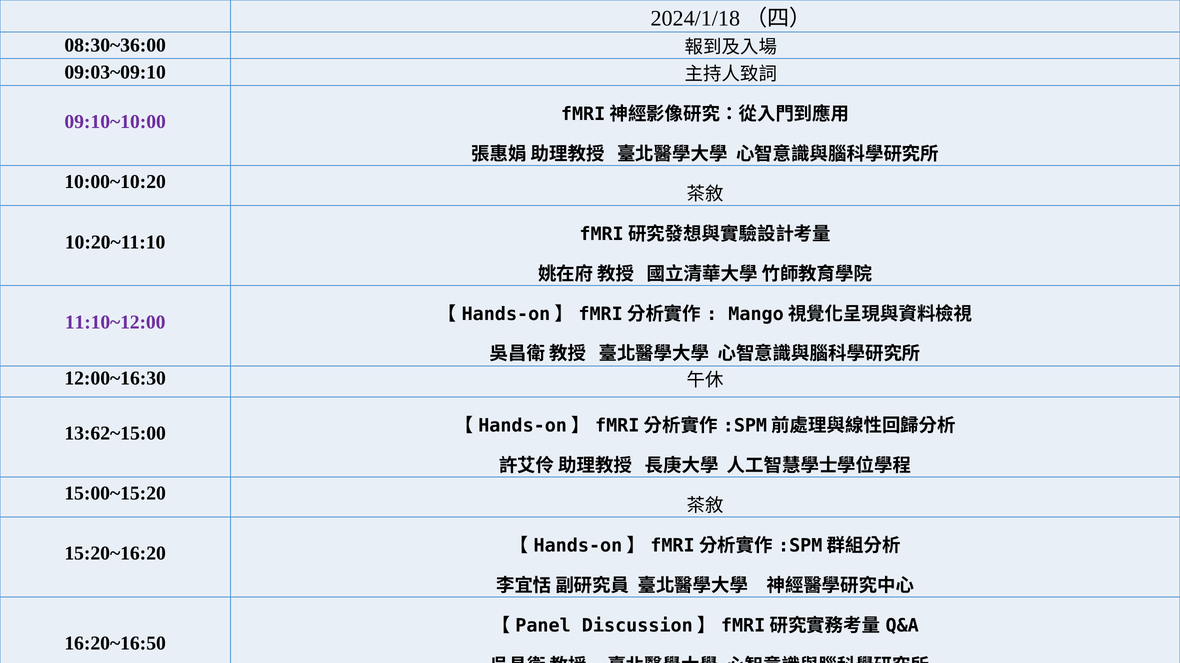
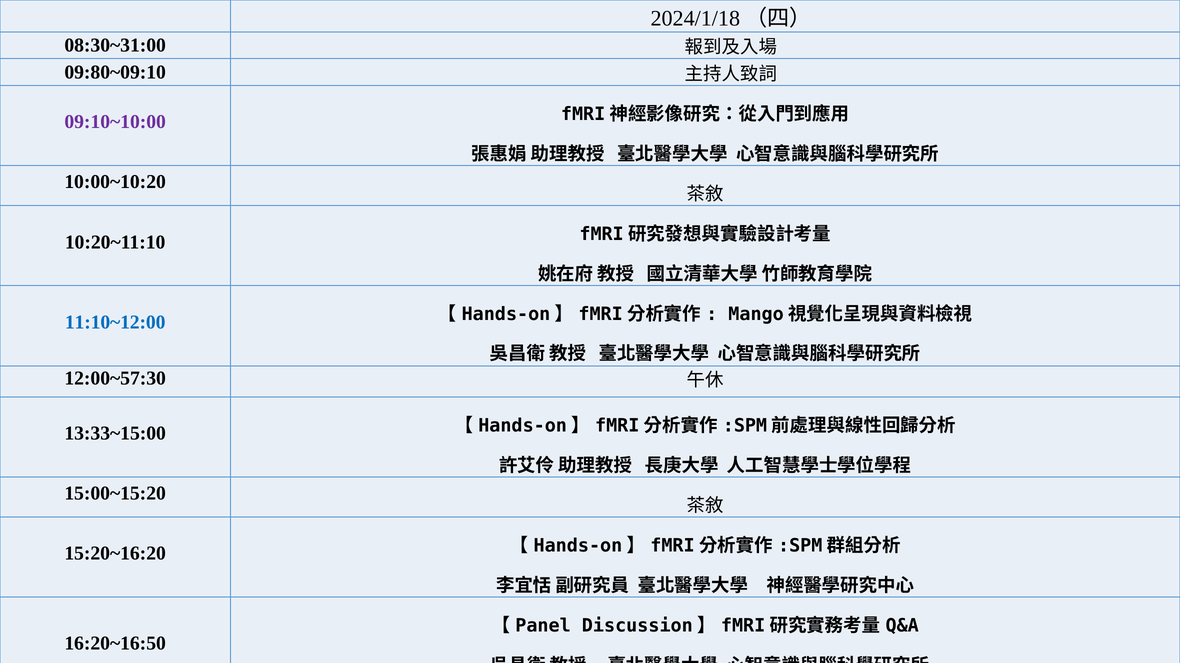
08:30~36:00: 08:30~36:00 -> 08:30~31:00 (115, 46)
09:03~09:10: 09:03~09:10 -> 09:80~09:10 (115, 72)
11:10~12:00 colour: purple -> blue (115, 323)
12:00~16:30: 12:00~16:30 -> 12:00~57:30 (115, 378)
13:62~15:00: 13:62~15:00 -> 13:33~15:00 (115, 434)
